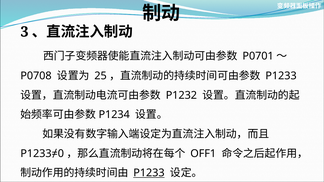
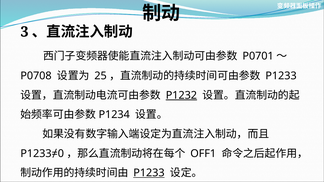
P1232 underline: none -> present (181, 95)
